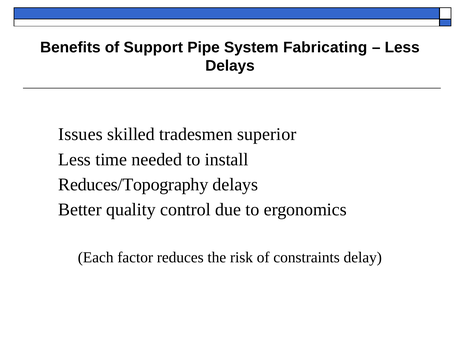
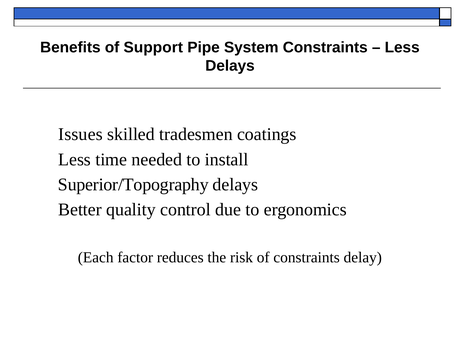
System Fabricating: Fabricating -> Constraints (325, 47)
superior: superior -> coatings (267, 134)
Reduces/Topography: Reduces/Topography -> Superior/Topography (133, 185)
